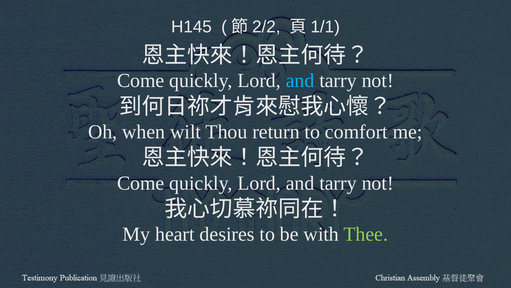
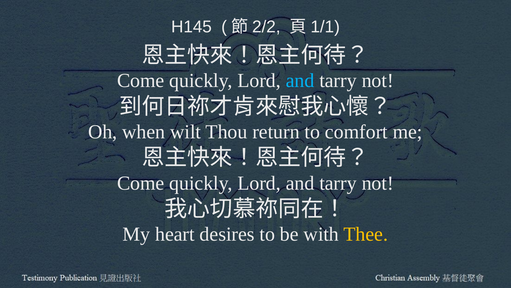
Thee colour: light green -> yellow (366, 234)
